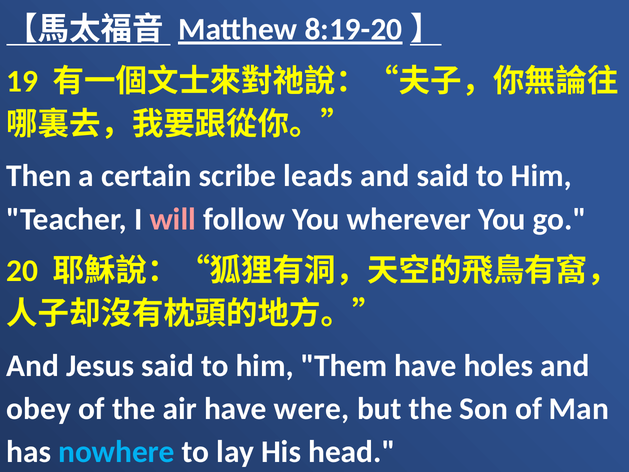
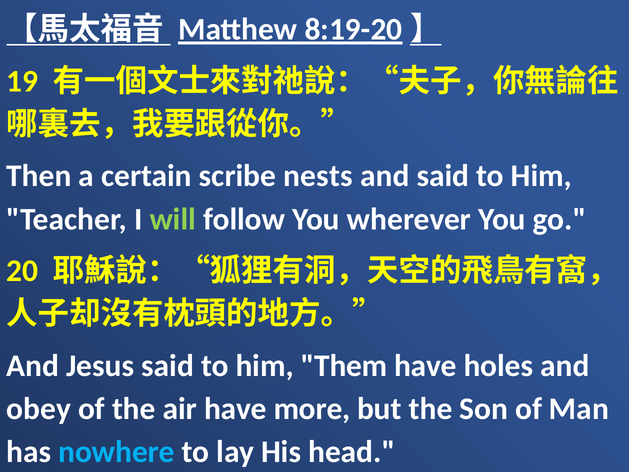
leads: leads -> nests (318, 176)
will colour: pink -> light green (173, 219)
were: were -> more (312, 409)
